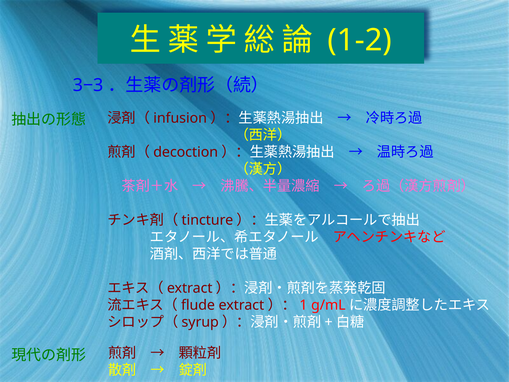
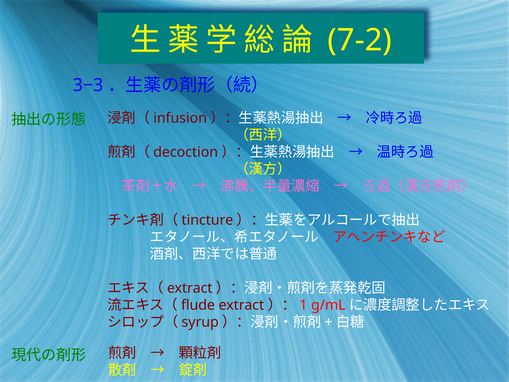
1-2: 1-2 -> 7-2 (360, 40)
